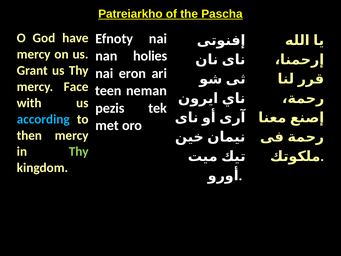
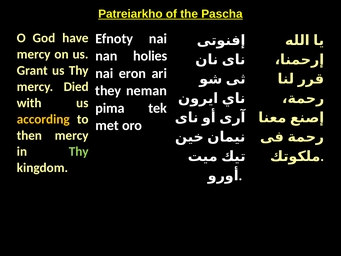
Face: Face -> Died (76, 87)
teen: teen -> they (108, 91)
pezis: pezis -> pima (110, 108)
according colour: light blue -> yellow (43, 119)
